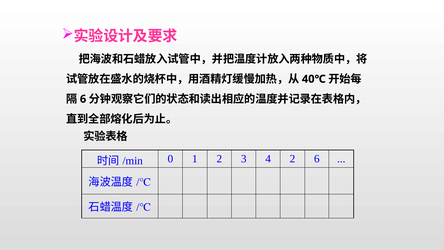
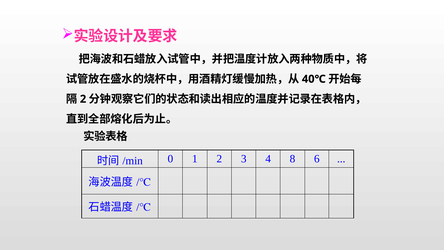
6: 6 -> 2 (83, 99)
4 2: 2 -> 8 (293, 159)
